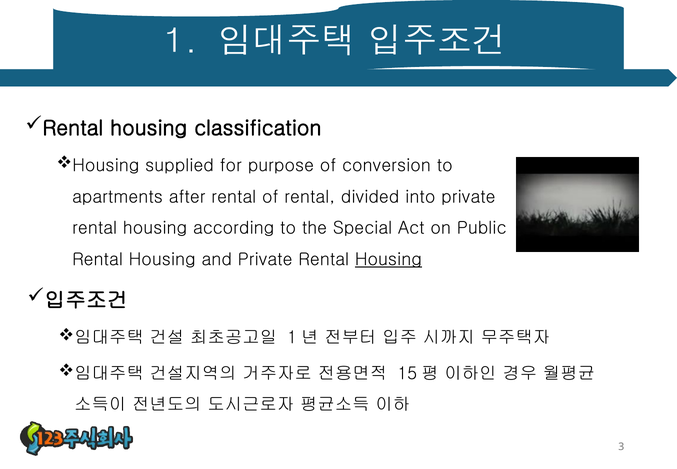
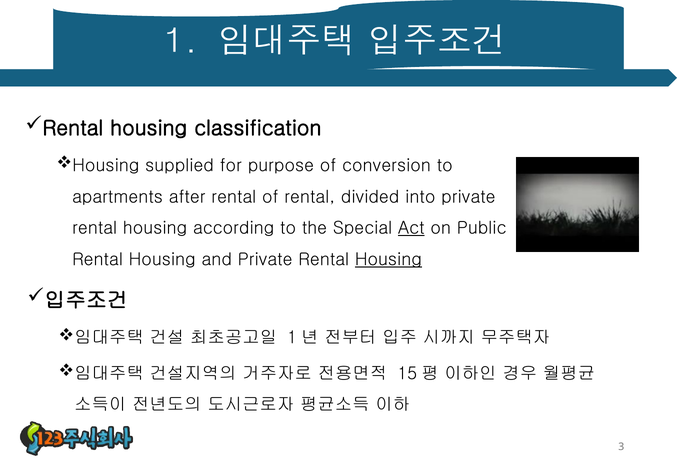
Act underline: none -> present (411, 228)
